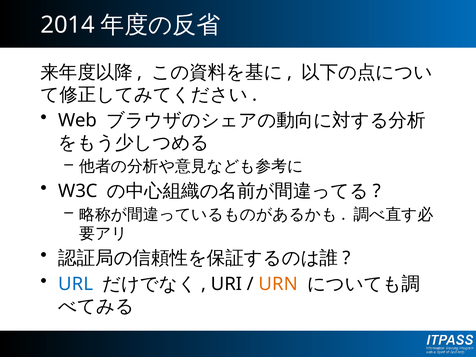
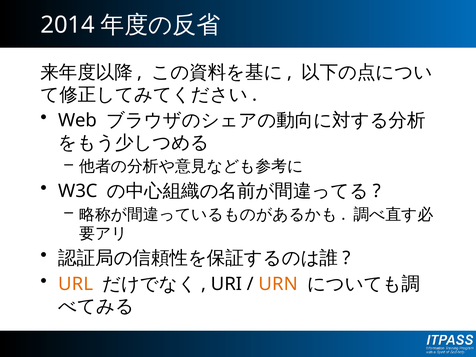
URL colour: blue -> orange (76, 284)
